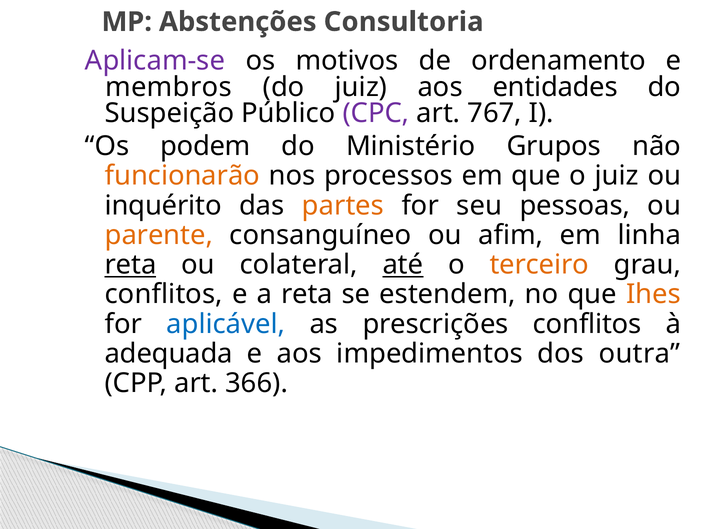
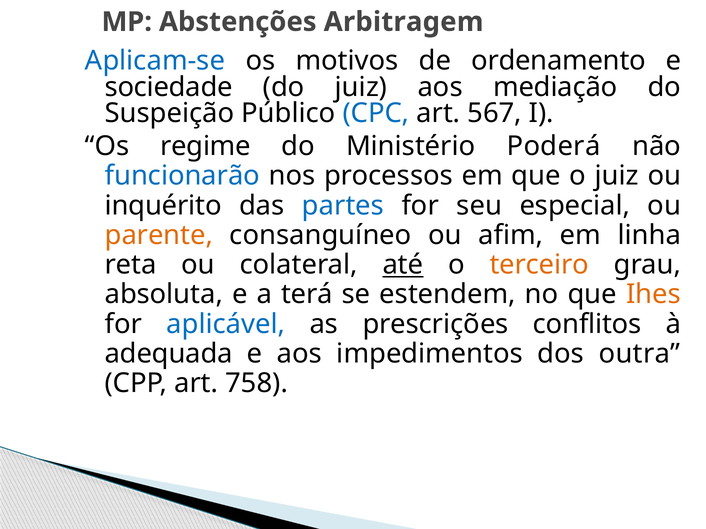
Consultoria: Consultoria -> Arbitragem (404, 22)
Aplicam-se colour: purple -> blue (155, 61)
membros: membros -> sociedade (169, 87)
entidades: entidades -> mediação (555, 87)
CPC colour: purple -> blue (376, 113)
767: 767 -> 567 (495, 113)
podem: podem -> regime (205, 146)
Grupos: Grupos -> Poderá (554, 146)
funcionarão colour: orange -> blue (182, 176)
partes colour: orange -> blue (343, 206)
pessoas: pessoas -> especial (575, 206)
reta underline: present -> none (131, 265)
conflitos: conflitos -> absoluta (164, 295)
a reta: reta -> terá (307, 295)
366: 366 -> 758 (257, 384)
